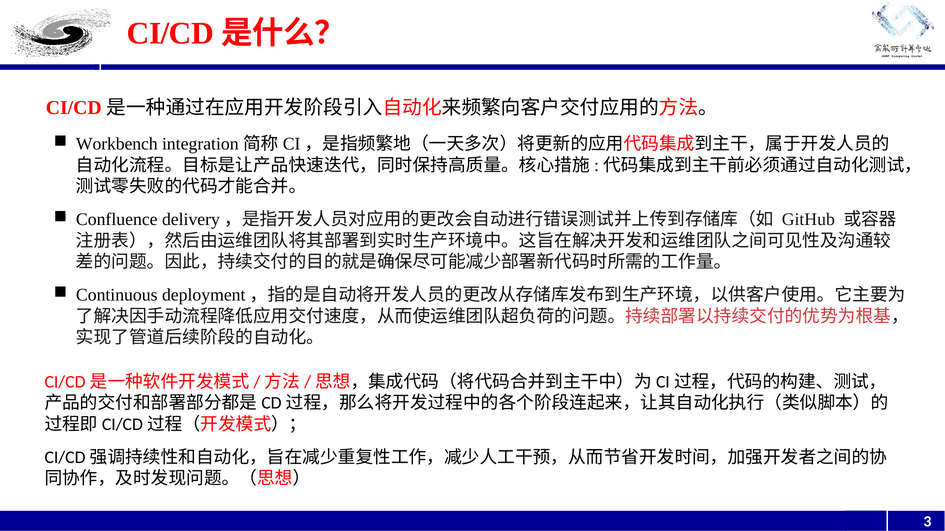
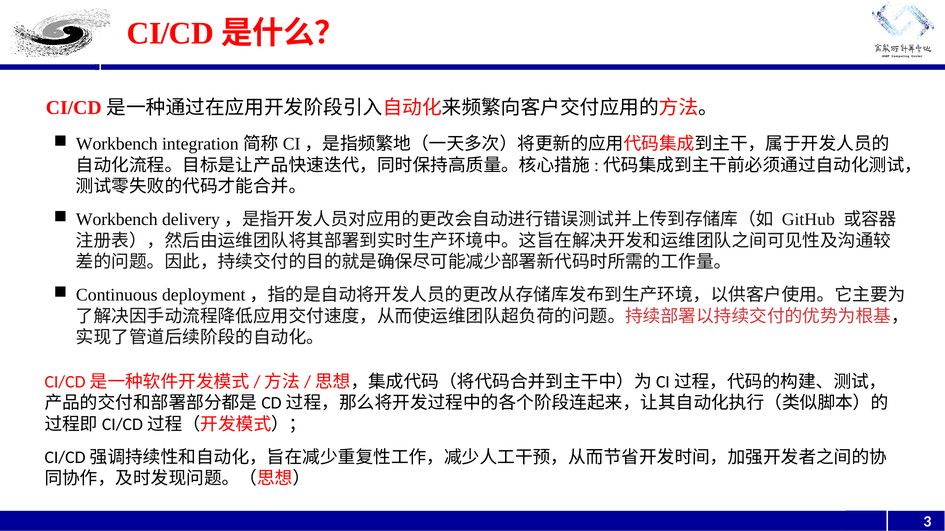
Confluence: Confluence -> Workbench (117, 220)
